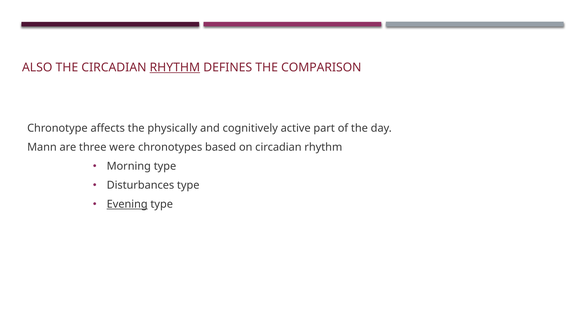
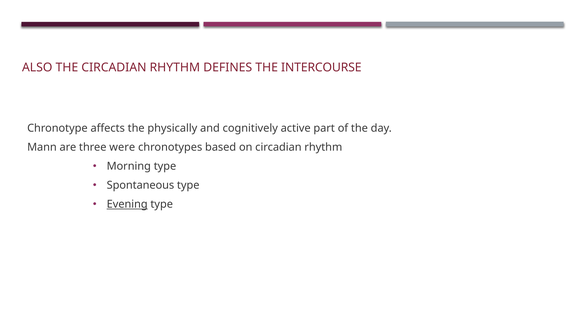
RHYTHM underline: present -> none (175, 67)
COMPARISON: COMPARISON -> INTERCOURSE (321, 67)
Disturbances: Disturbances -> Spontaneous (140, 185)
